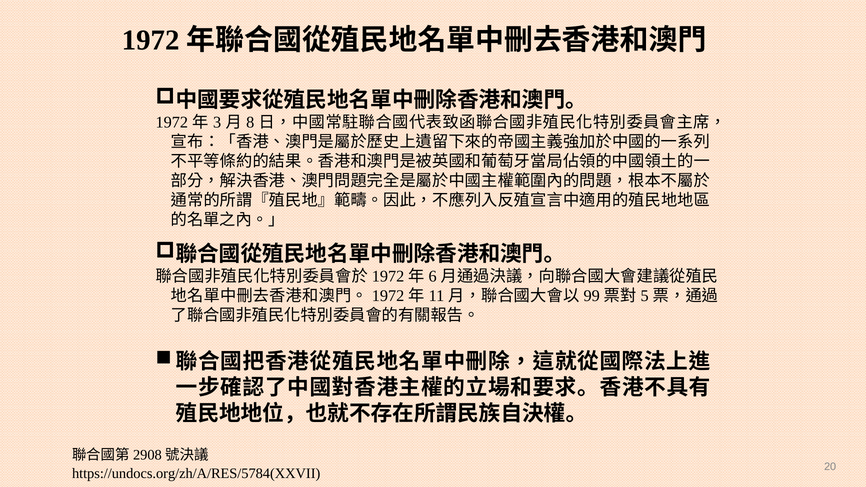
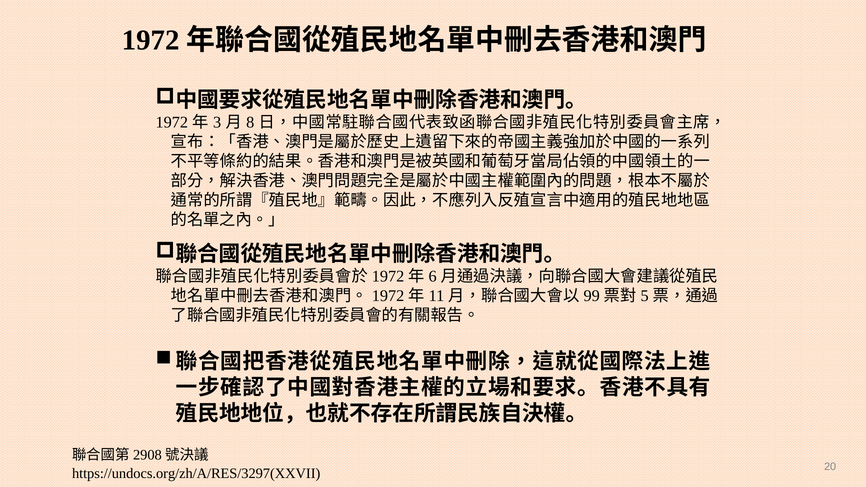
https://undocs.org/zh/A/RES/5784(XXVII: https://undocs.org/zh/A/RES/5784(XXVII -> https://undocs.org/zh/A/RES/3297(XXVII (196, 473)
